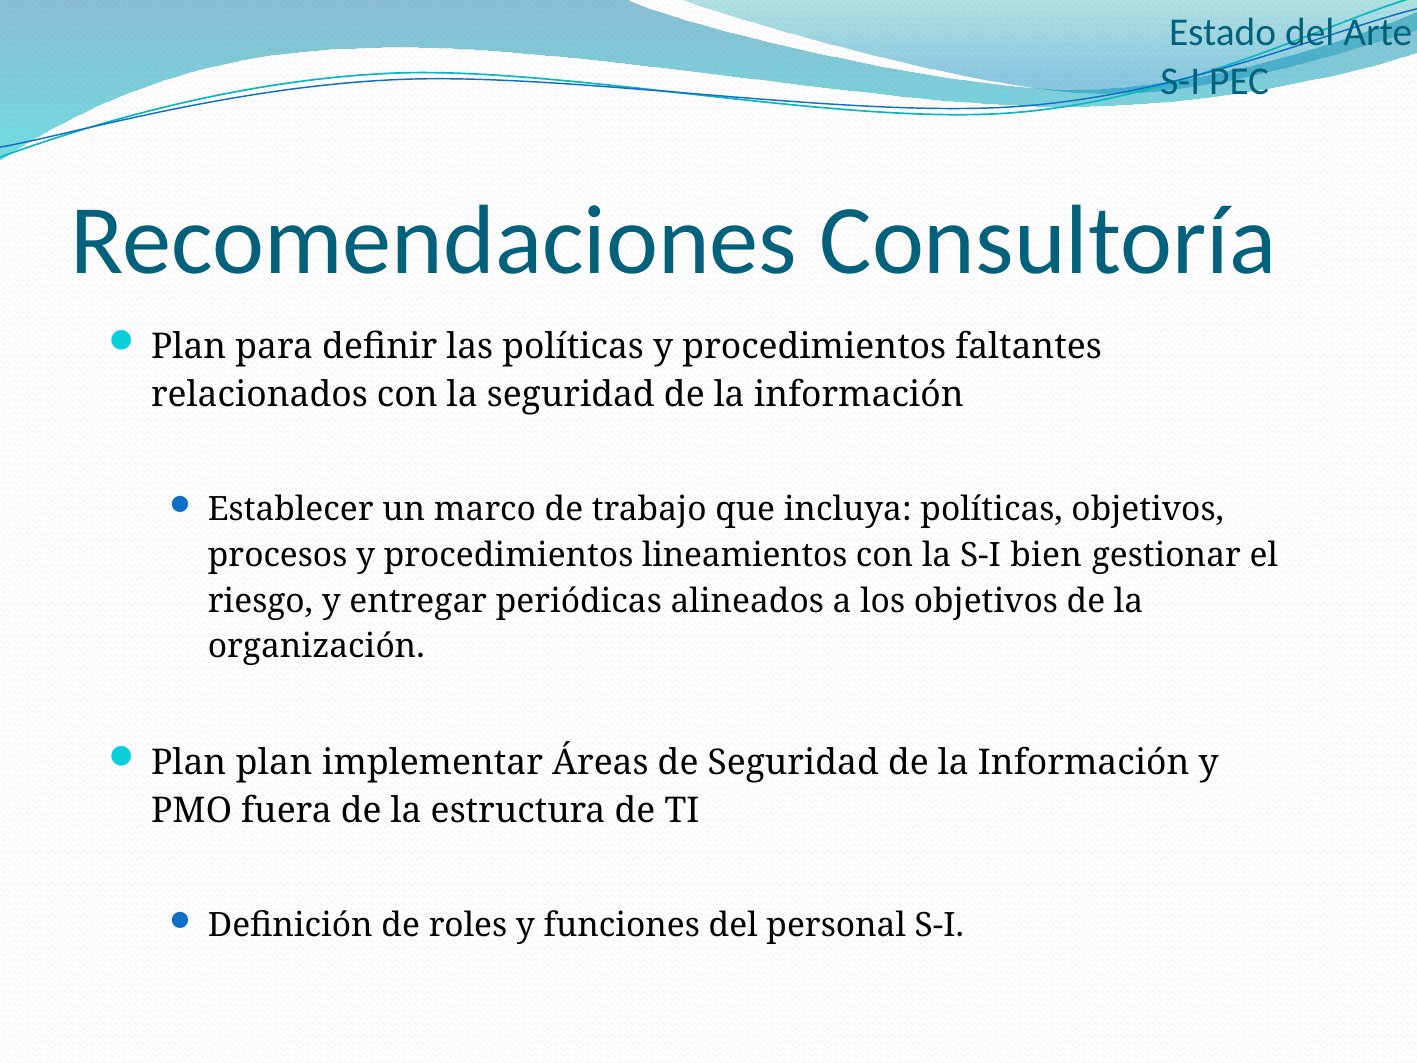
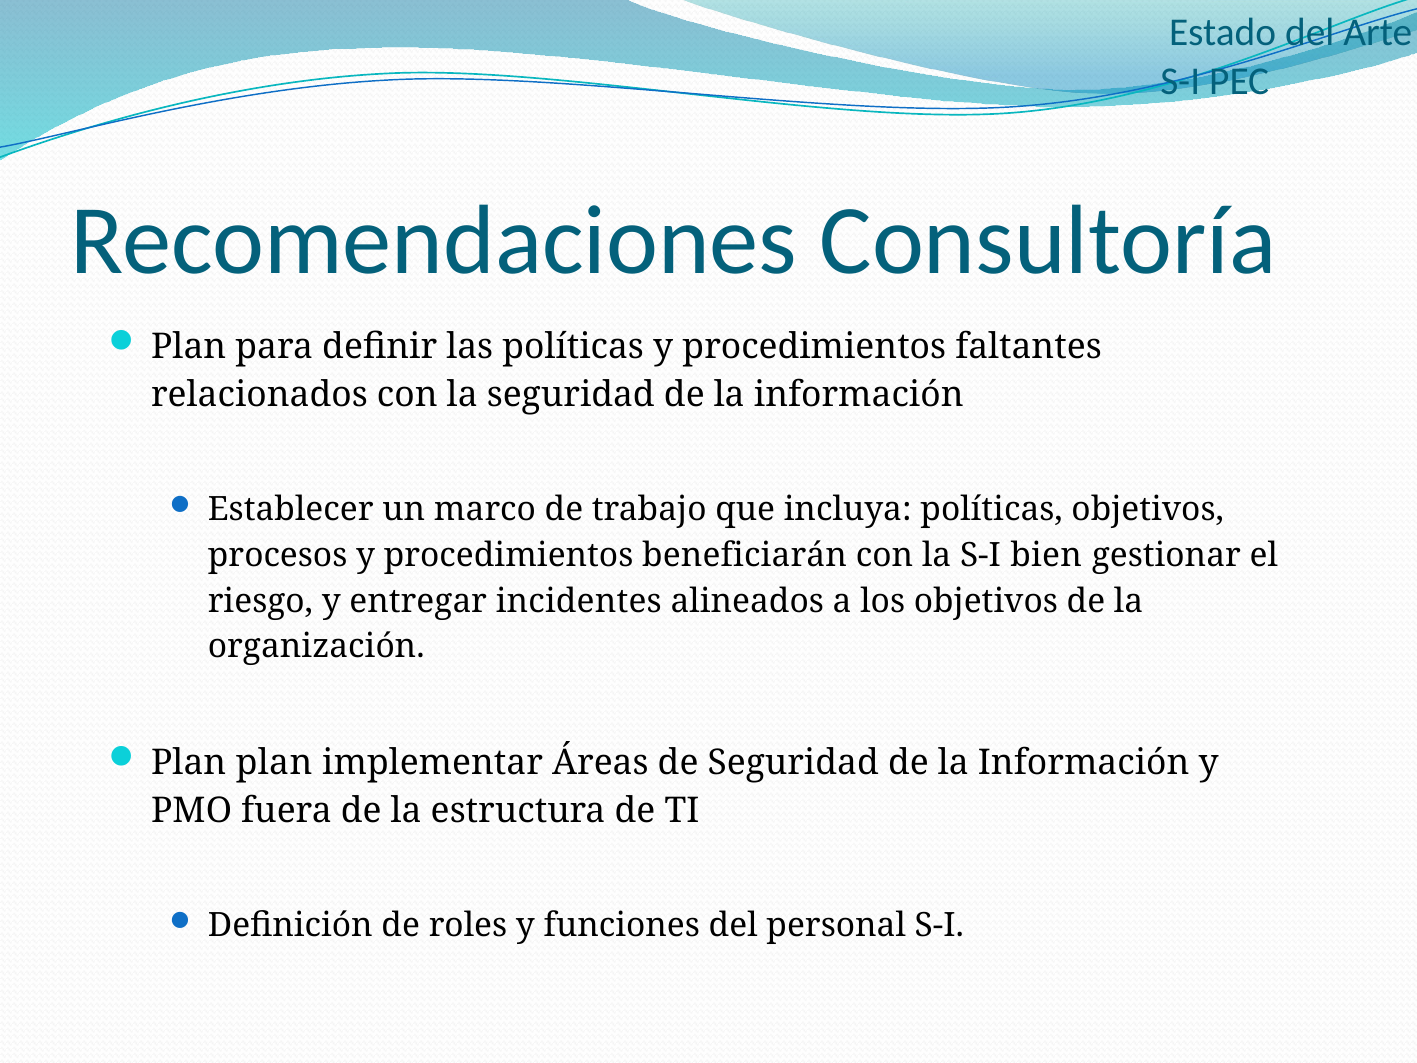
lineamientos: lineamientos -> beneficiarán (745, 555)
periódicas: periódicas -> incidentes (579, 601)
